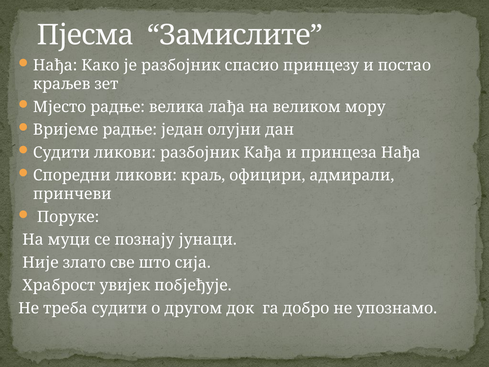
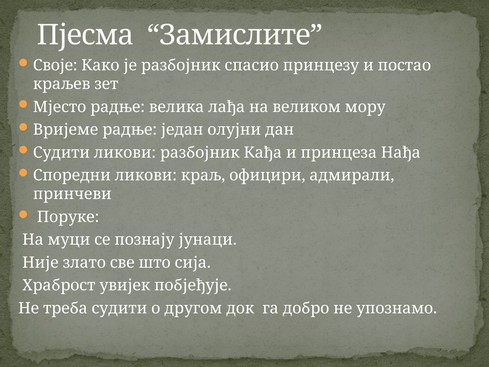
Нађа: Нађа -> Своје (55, 65)
